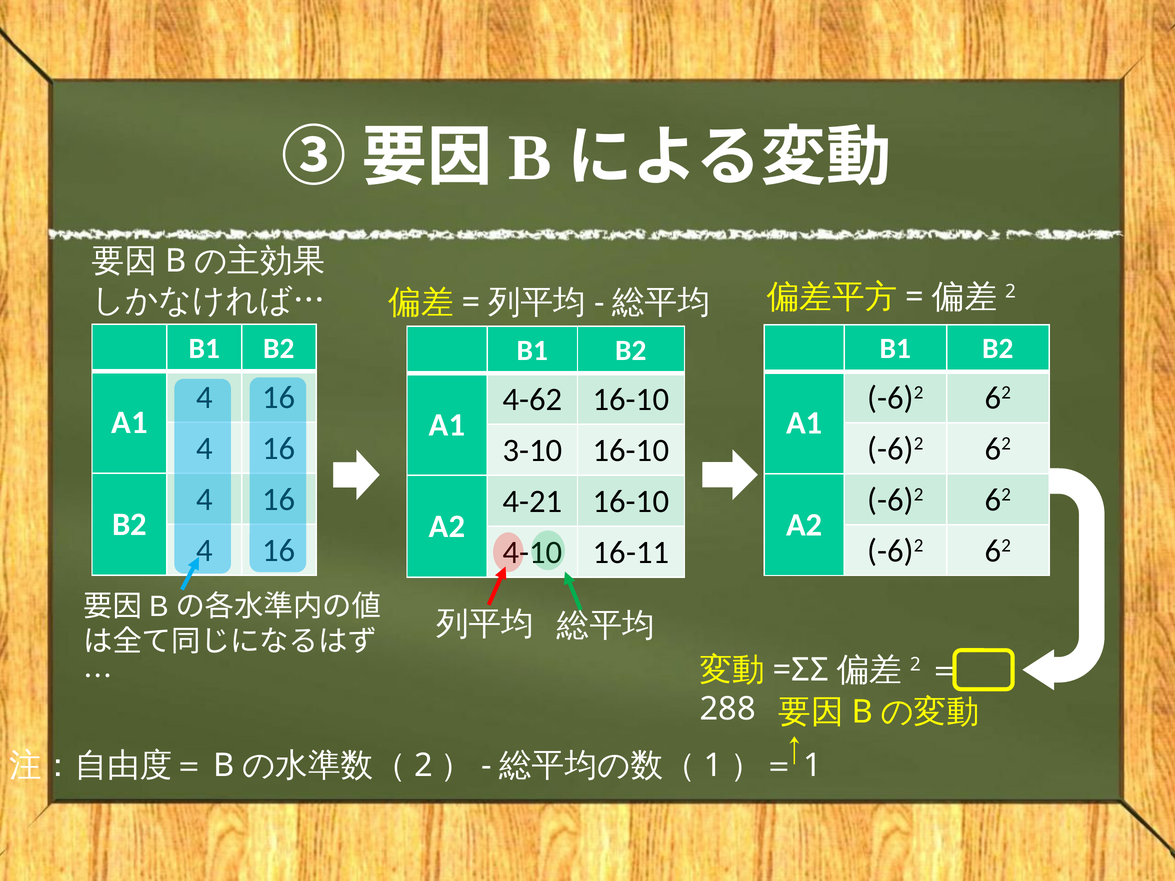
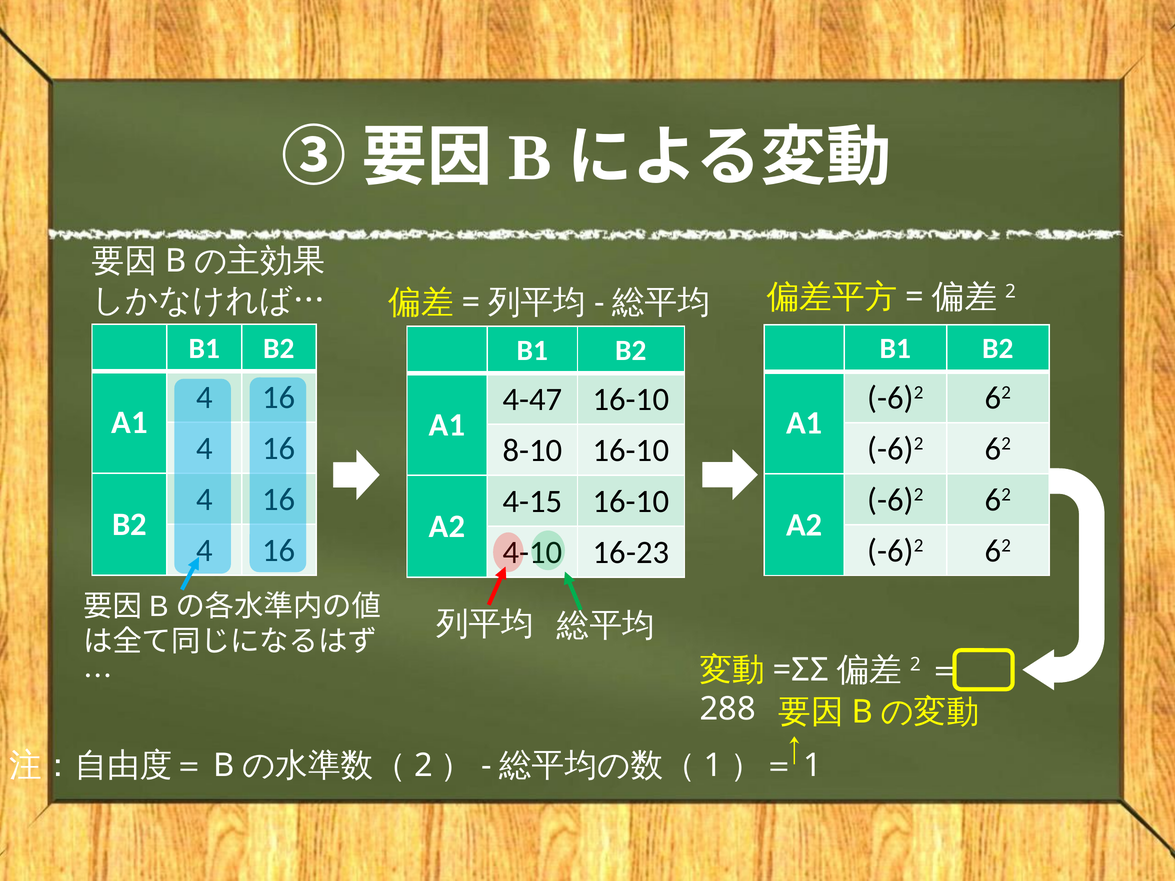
4-62: 4-62 -> 4-47 (532, 400)
3-10: 3-10 -> 8-10 (532, 451)
4-21: 4-21 -> 4-15 (532, 502)
16-11: 16-11 -> 16-23 (631, 553)
